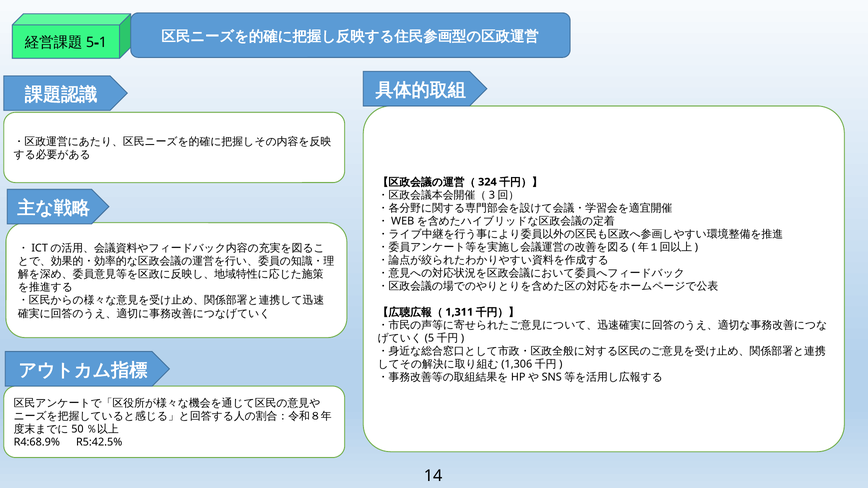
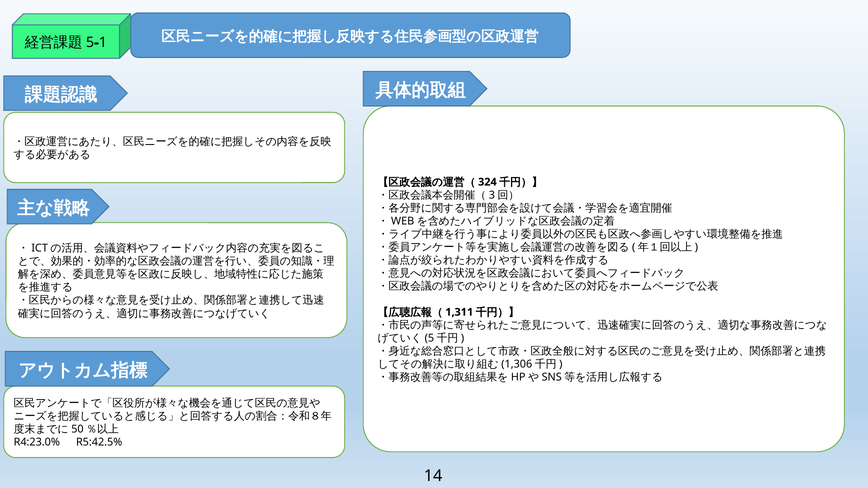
R4:68.9%: R4:68.9% -> R4:23.0% (37, 442)
